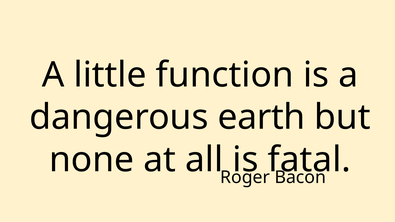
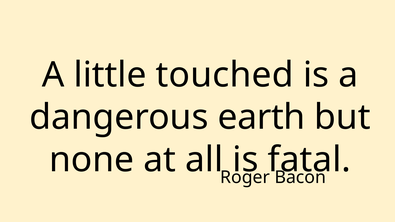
function: function -> touched (225, 75)
